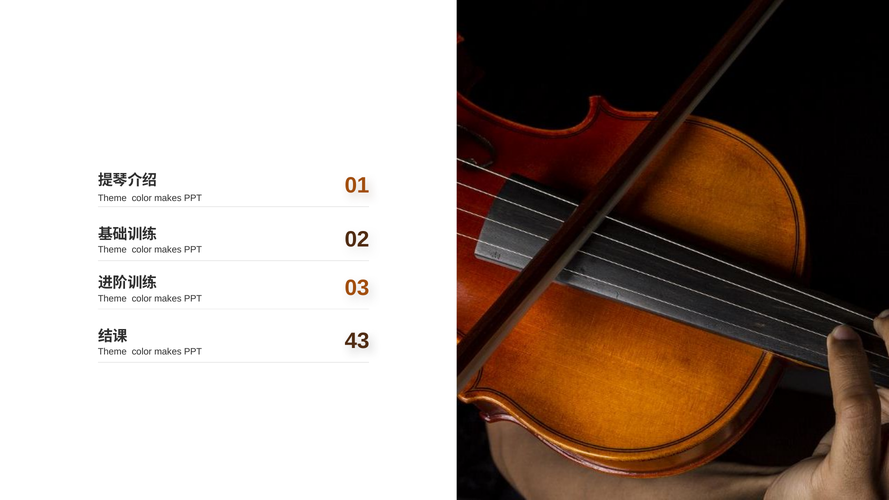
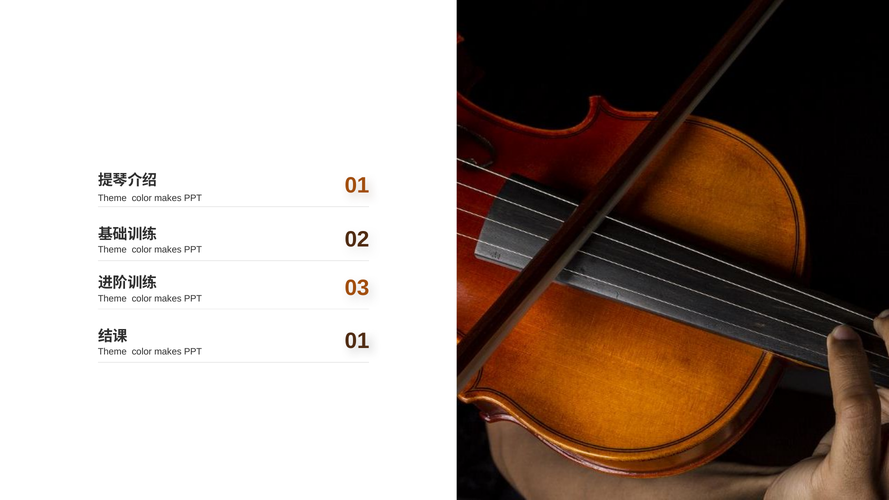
43: 43 -> 01 (357, 341)
